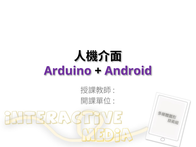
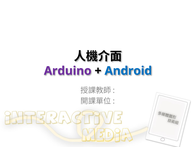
Android colour: purple -> blue (128, 71)
